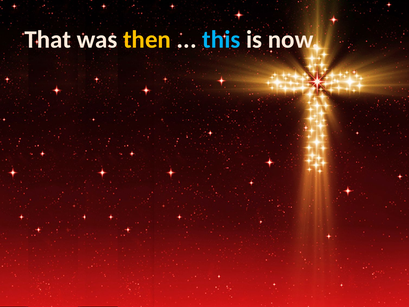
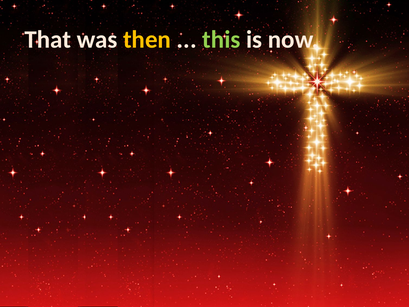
this colour: light blue -> light green (221, 40)
